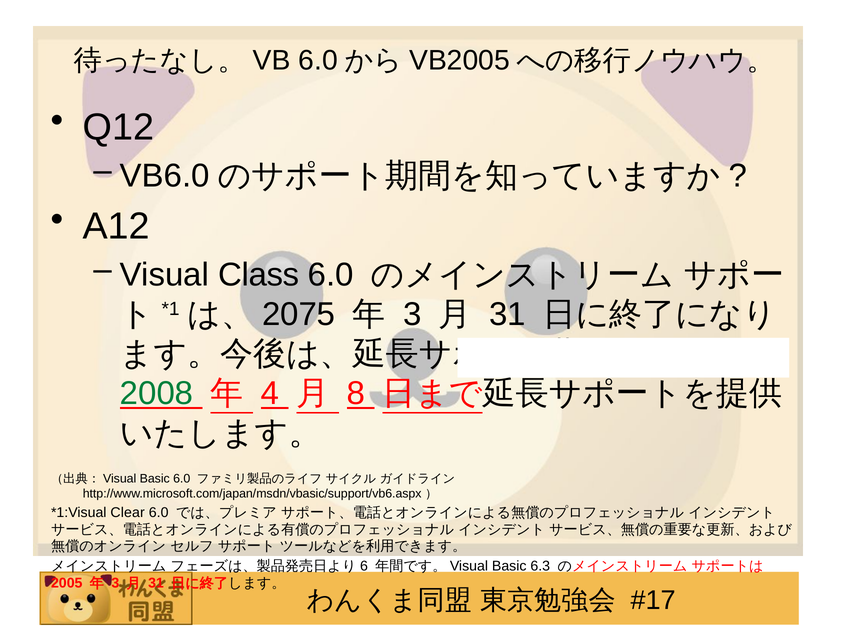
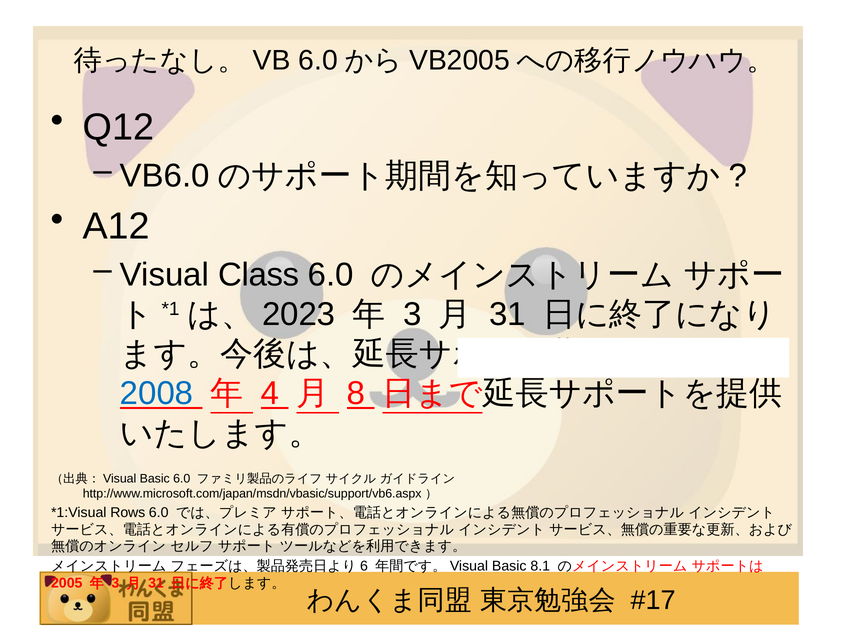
2075: 2075 -> 2023 (299, 315)
2008 colour: green -> blue (157, 394)
Clear: Clear -> Rows (128, 513)
6.3: 6.3 -> 8.1 (540, 567)
